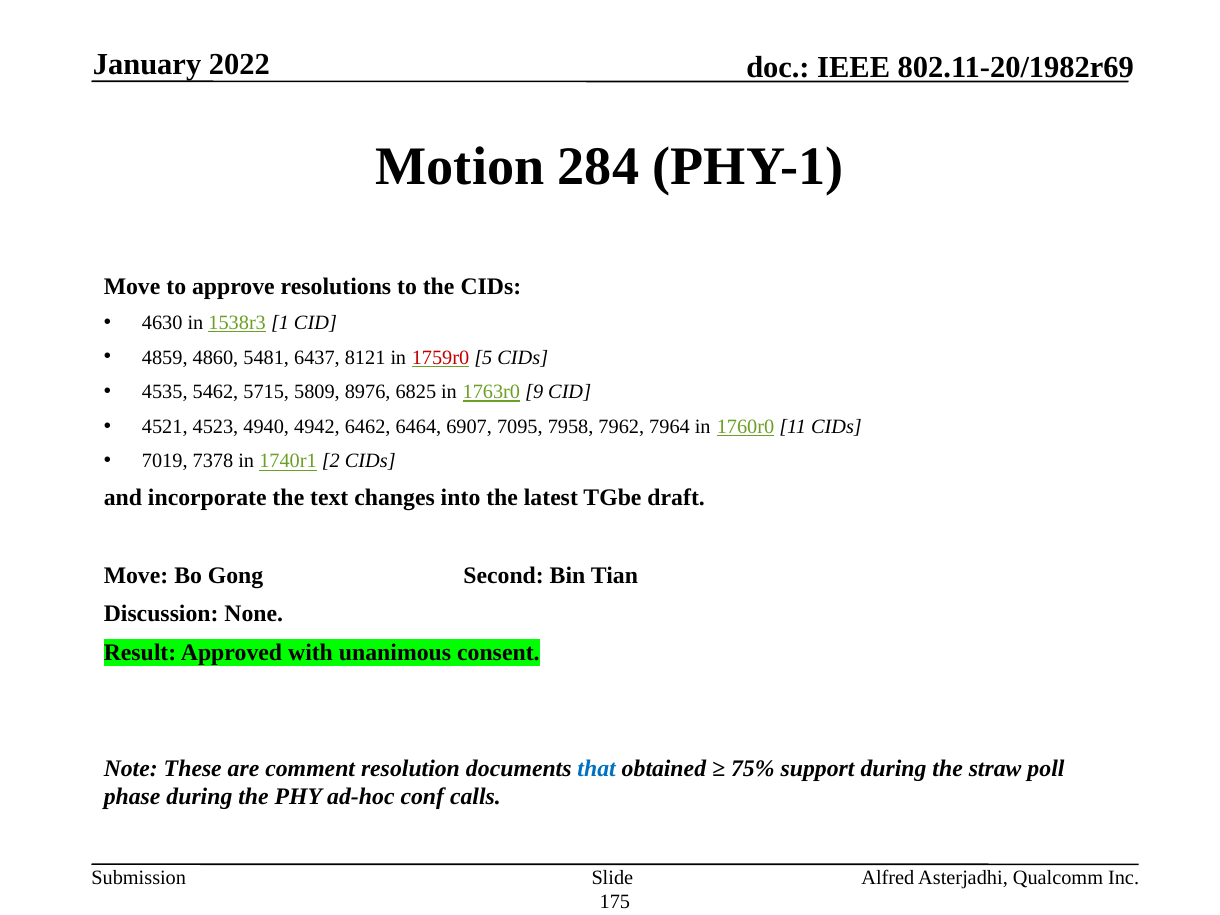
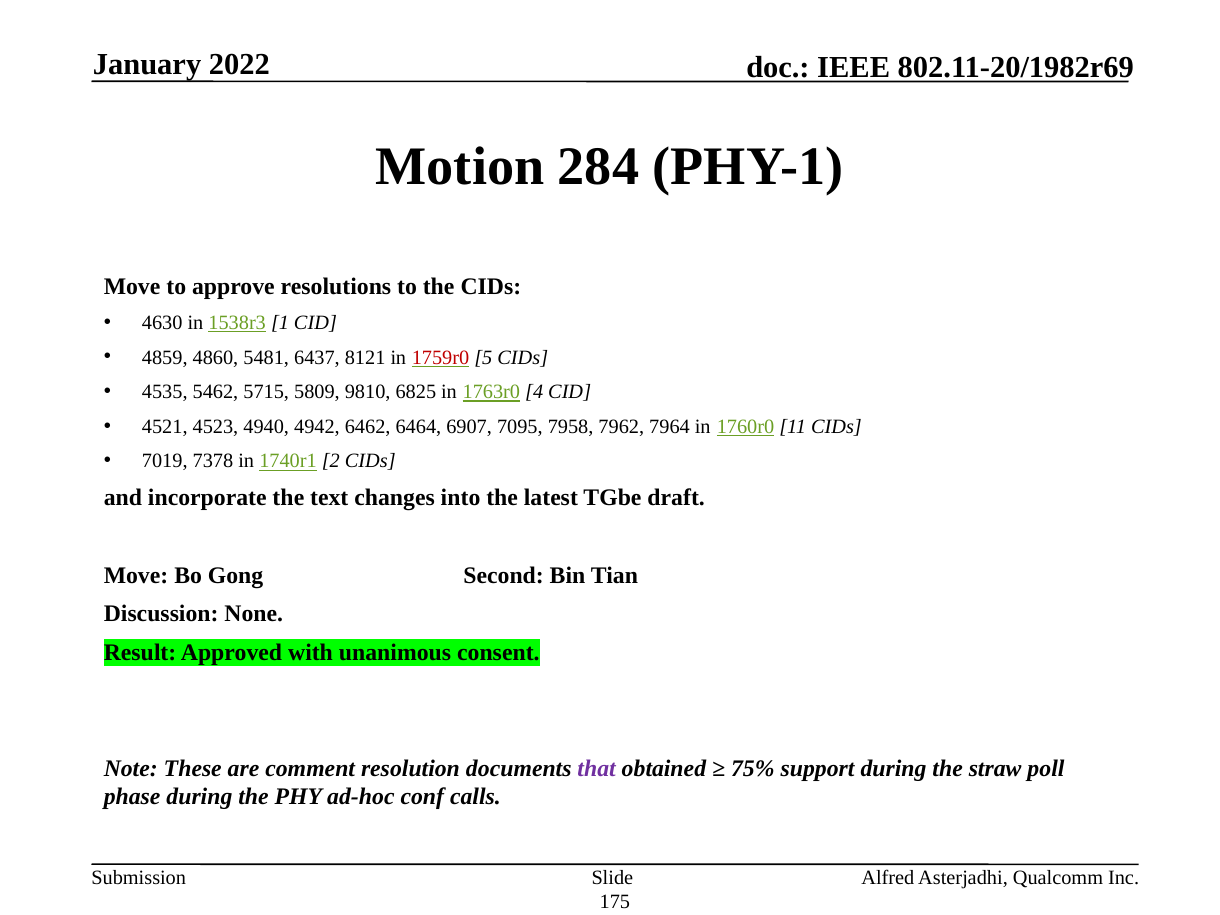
8976: 8976 -> 9810 (368, 392)
9: 9 -> 4 (534, 392)
that colour: blue -> purple (597, 769)
